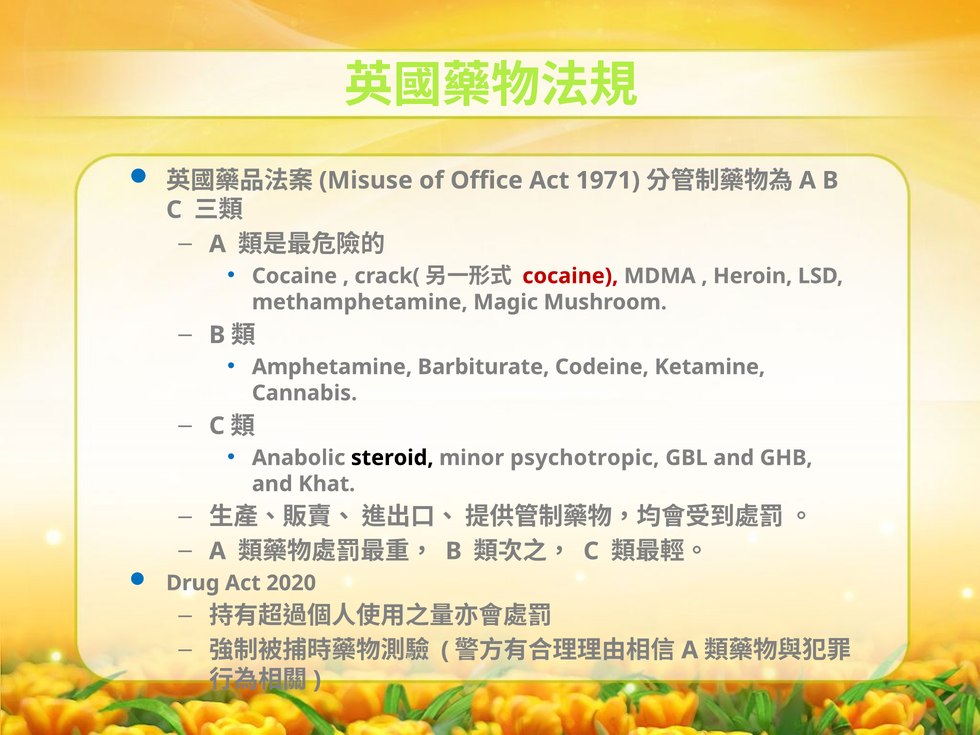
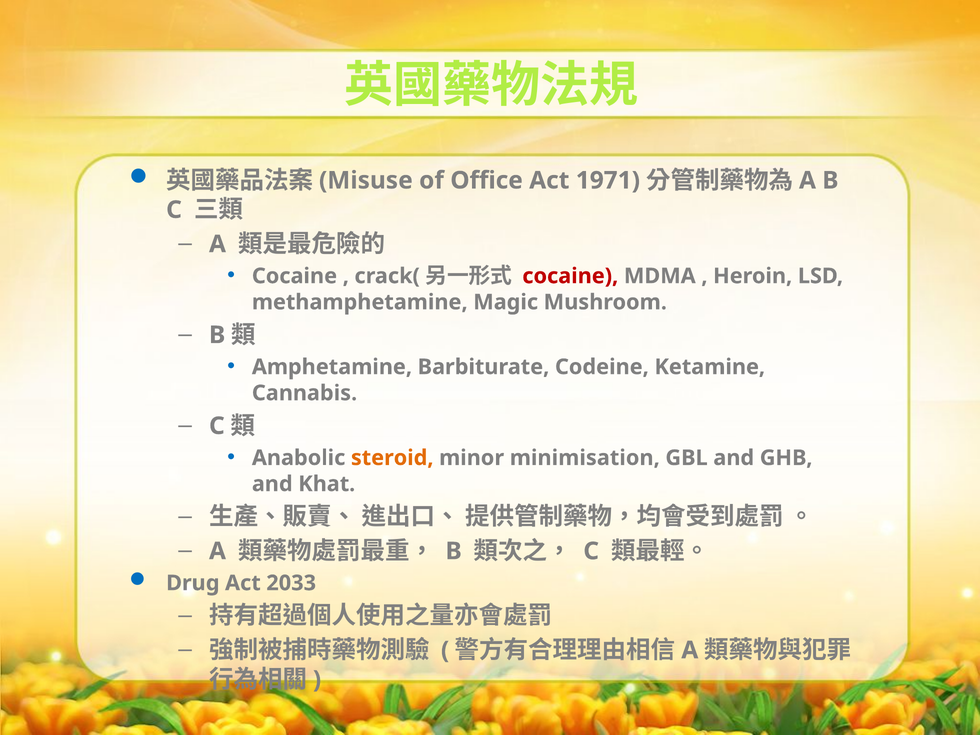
steroid colour: black -> orange (392, 458)
psychotropic: psychotropic -> minimisation (585, 458)
2020: 2020 -> 2033 (291, 583)
